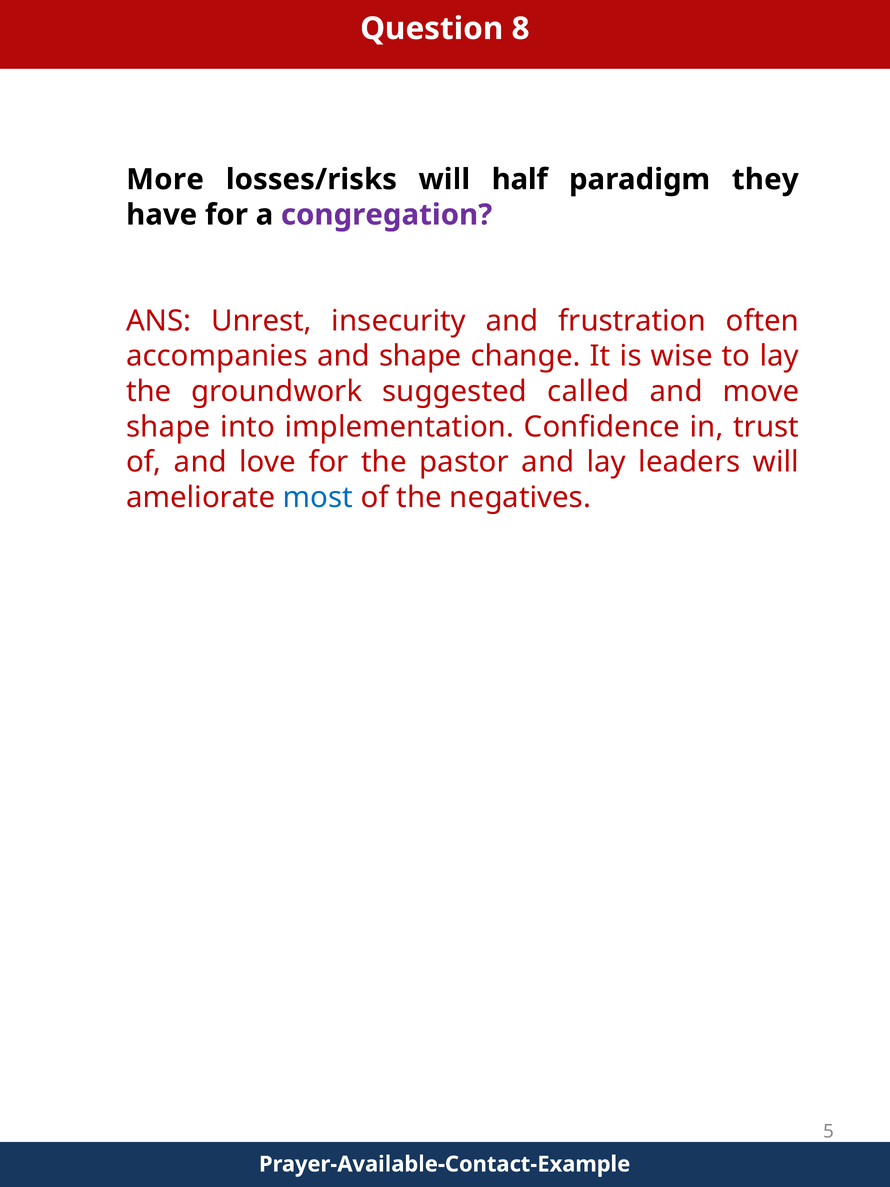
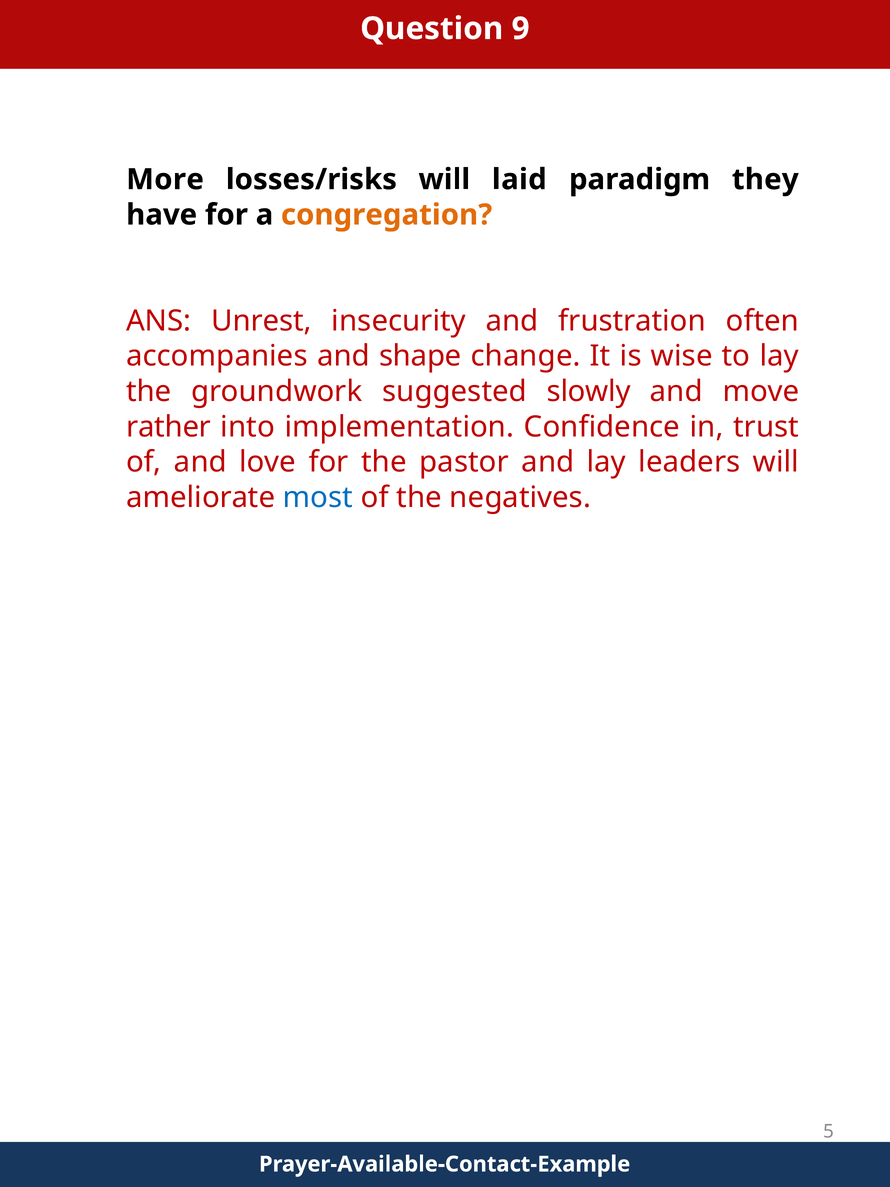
8: 8 -> 9 (521, 29)
half: half -> laid (519, 179)
congregation colour: purple -> orange (387, 215)
called: called -> slowly (589, 391)
shape: shape -> rather (169, 427)
